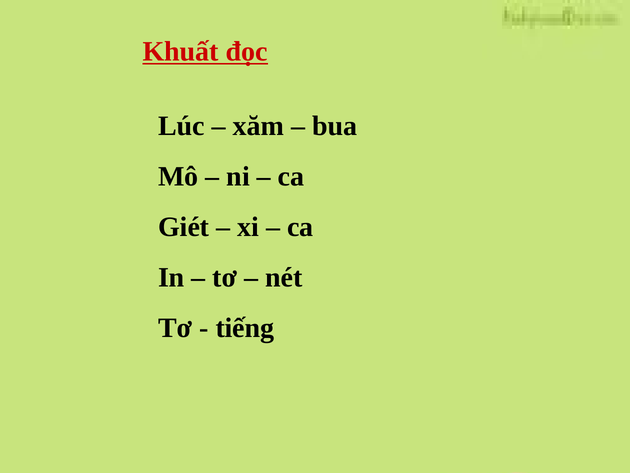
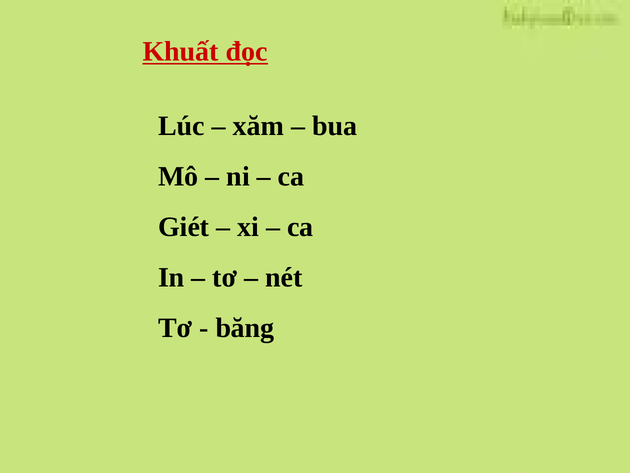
tiếng: tiếng -> băng (245, 328)
